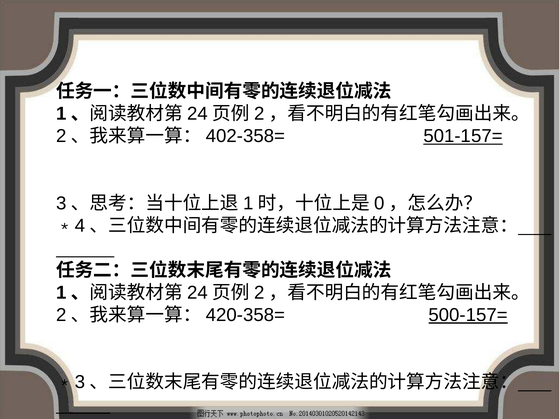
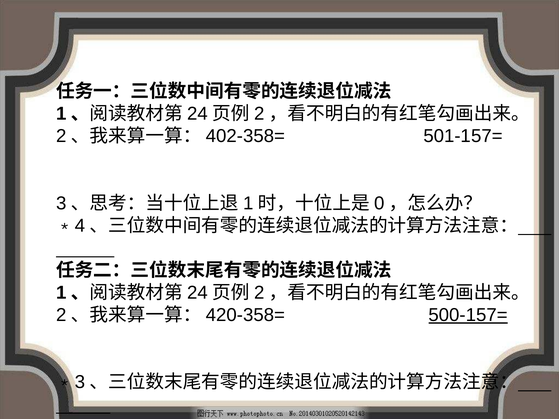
501-157= underline: present -> none (463, 136)
